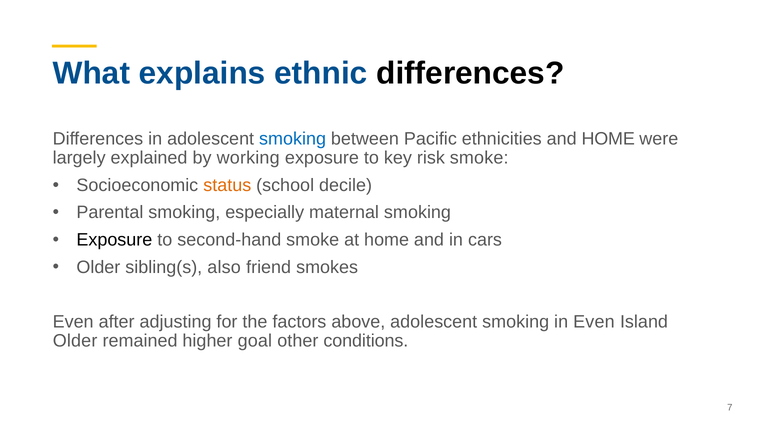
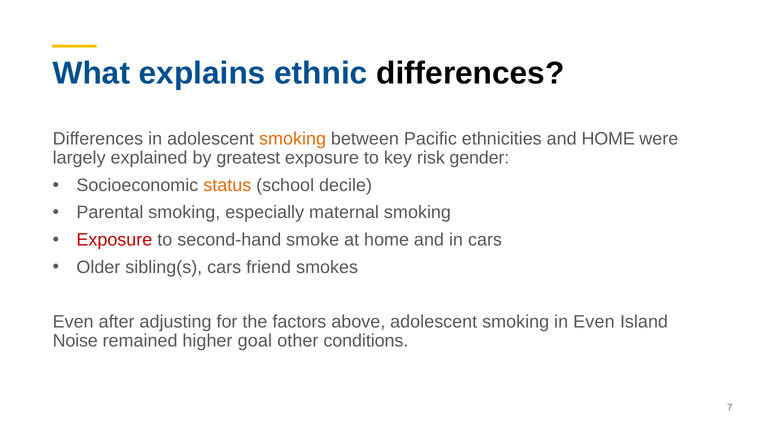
smoking colour: blue -> orange (293, 139)
working: working -> greatest (248, 158)
risk smoke: smoke -> gender (479, 158)
Exposure colour: black -> red (114, 240)
sibling(s also: also -> cars (224, 267)
Older: Older -> Noise (75, 341)
